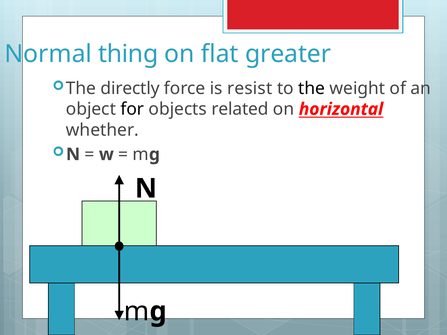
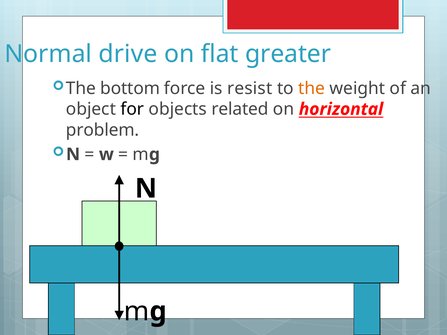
thing: thing -> drive (128, 54)
directly: directly -> bottom (130, 88)
the colour: black -> orange (312, 88)
whether: whether -> problem (103, 130)
